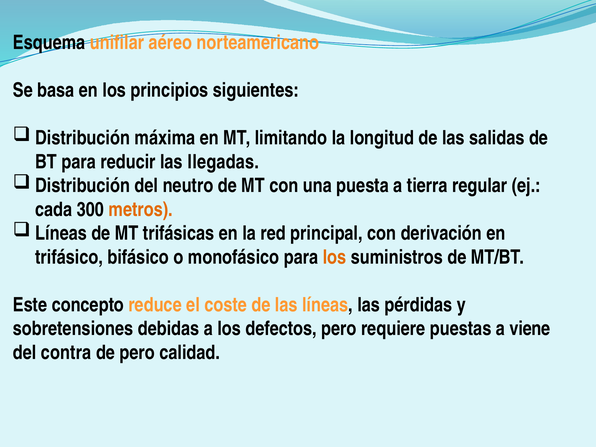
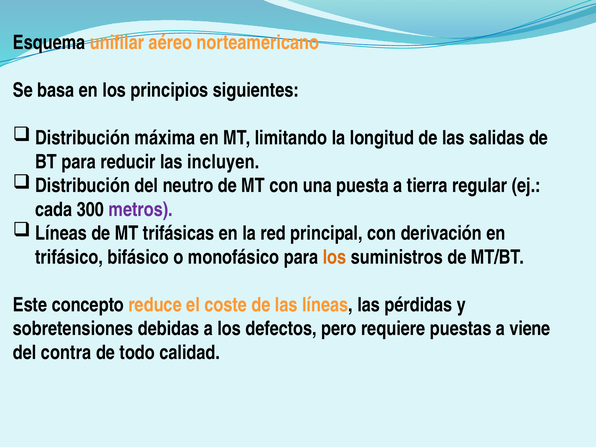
llegadas: llegadas -> incluyen (223, 162)
metros colour: orange -> purple (141, 209)
de pero: pero -> todo (137, 353)
